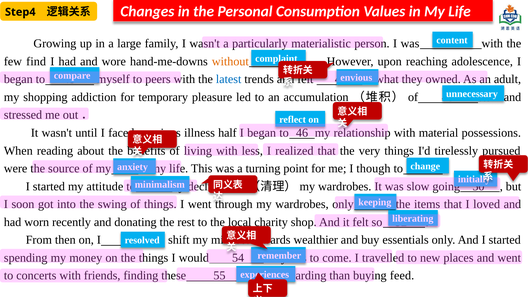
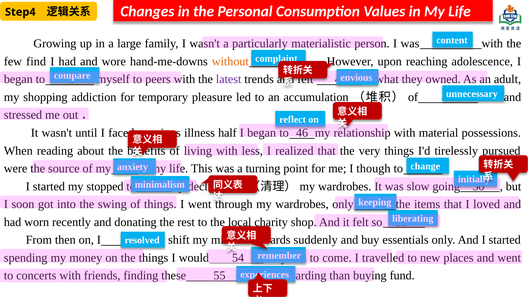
latest colour: blue -> purple (229, 79)
attitude: attitude -> stopped (105, 186)
wealthier: wealthier -> suddenly (316, 240)
feed: feed -> fund (402, 276)
